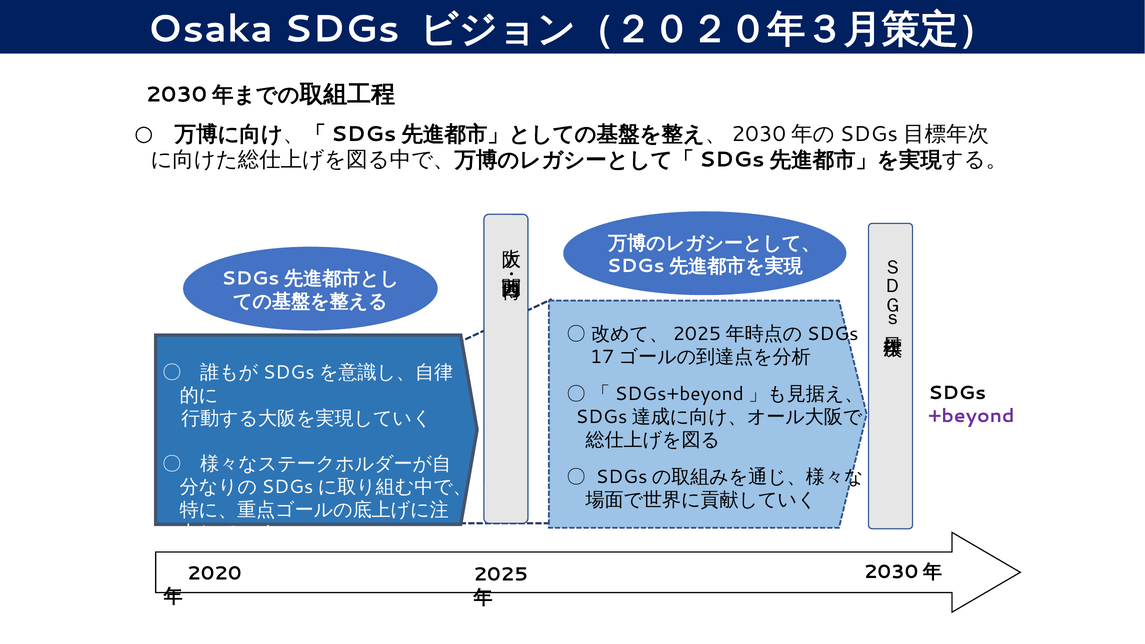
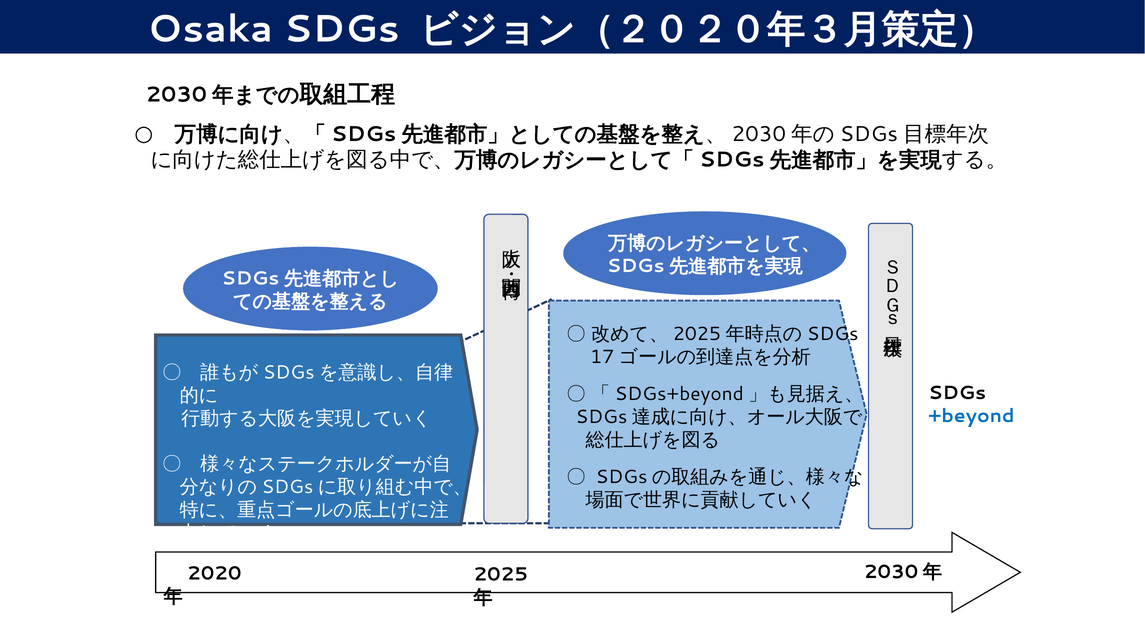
+beyond colour: purple -> blue (971, 416)
